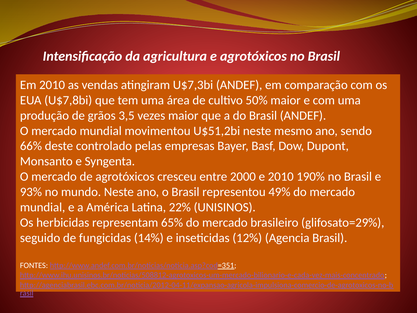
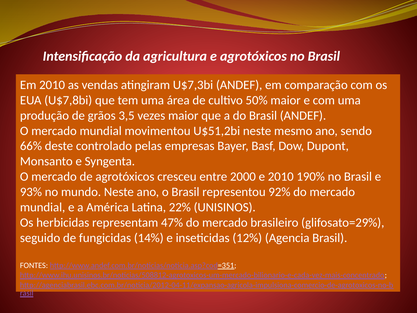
49%: 49% -> 92% (279, 192)
65%: 65% -> 47% (172, 222)
